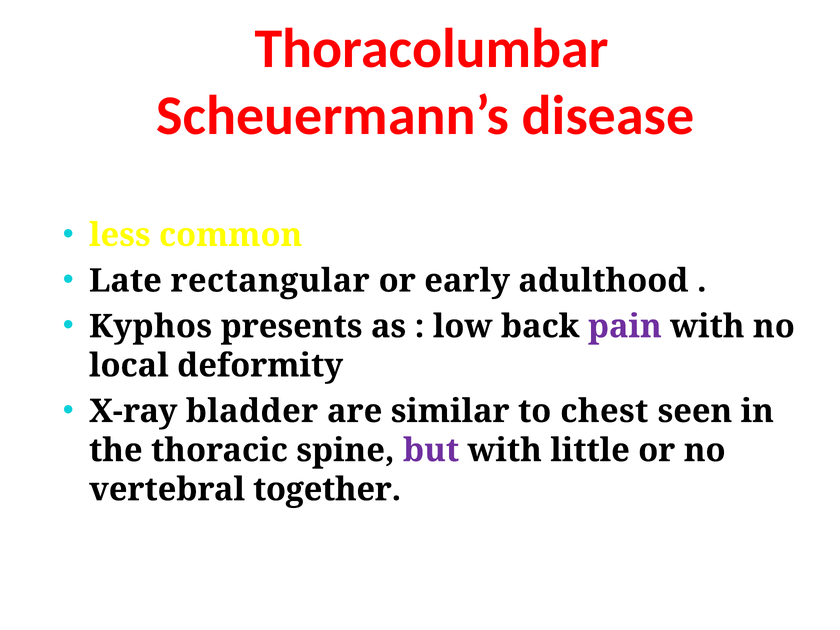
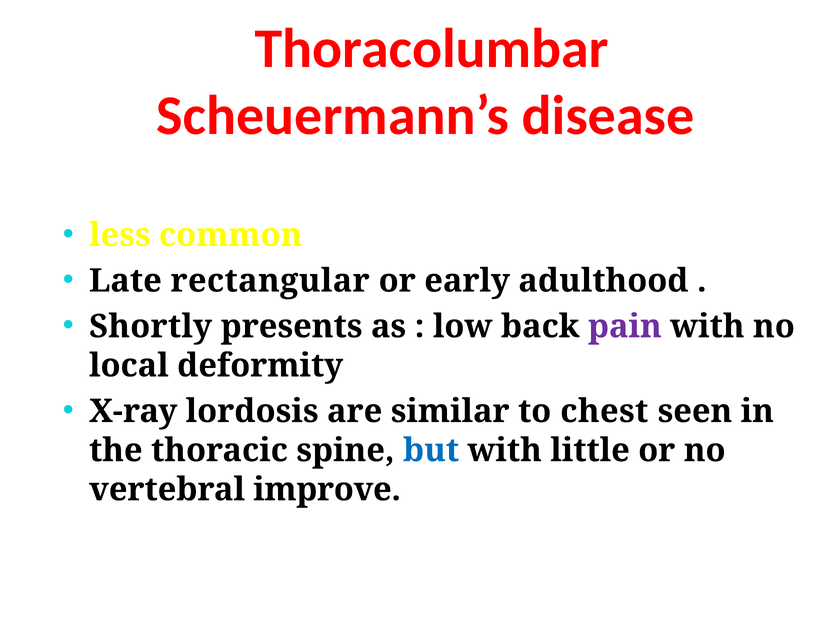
Kyphos: Kyphos -> Shortly (151, 326)
bladder: bladder -> lordosis (252, 411)
but colour: purple -> blue (431, 450)
together: together -> improve (327, 490)
